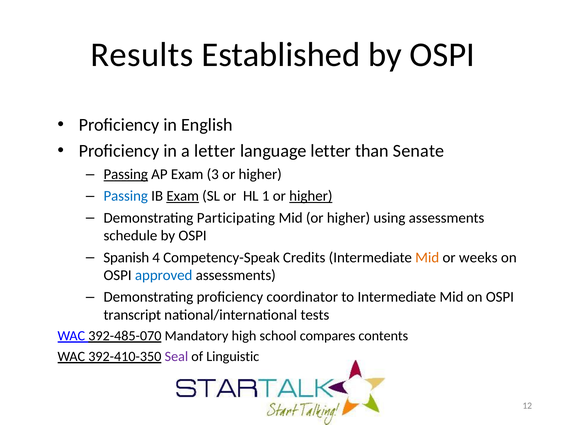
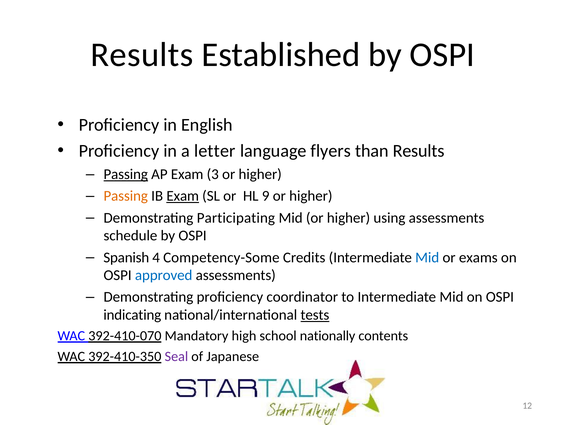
language letter: letter -> flyers (331, 151)
than Senate: Senate -> Results (419, 151)
Passing colour: blue -> orange (126, 196)
1: 1 -> 9 (266, 196)
higher underline: present -> none (311, 196)
Competency-Speak: Competency-Speak -> Competency-Some (221, 257)
Mid colour: orange -> blue (427, 257)
weeks: weeks -> exams (478, 257)
transcript: transcript -> indicating (132, 315)
tests underline: none -> present (315, 315)
392-485-070: 392-485-070 -> 392-410-070 (125, 335)
compares: compares -> nationally (328, 335)
Linguistic: Linguistic -> Japanese (233, 356)
